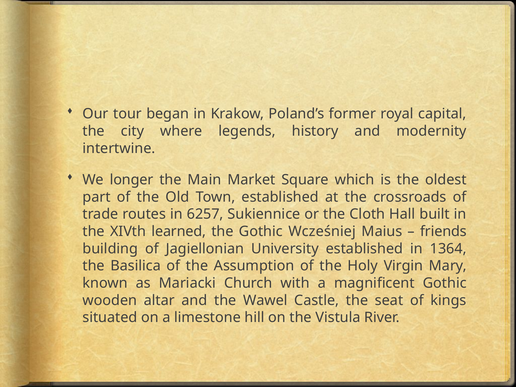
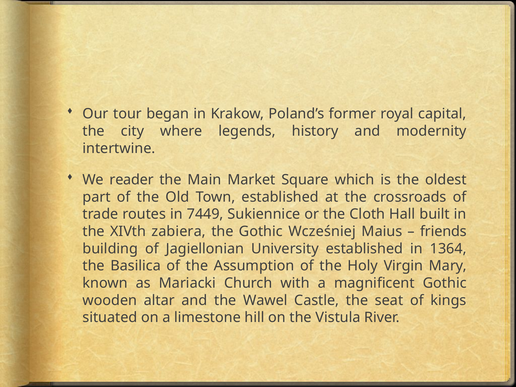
longer: longer -> reader (132, 180)
6257: 6257 -> 7449 (205, 214)
learned: learned -> zabiera (179, 231)
